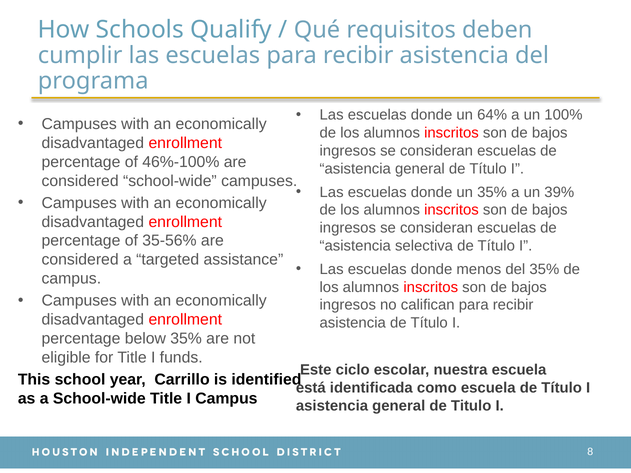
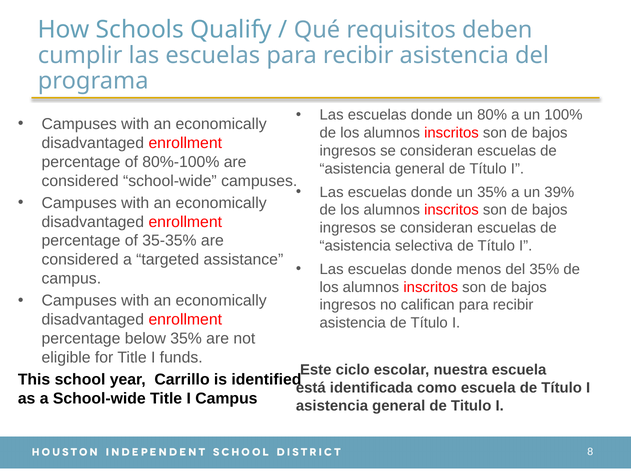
64%: 64% -> 80% (492, 115)
46%-100%: 46%-100% -> 80%-100% (181, 162)
35-56%: 35-56% -> 35-35% (169, 241)
